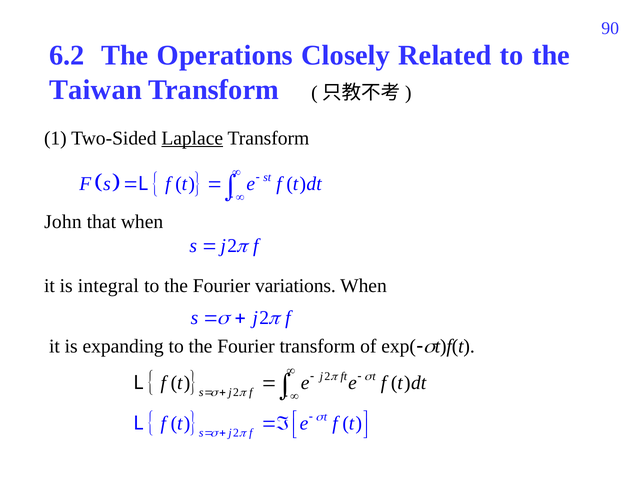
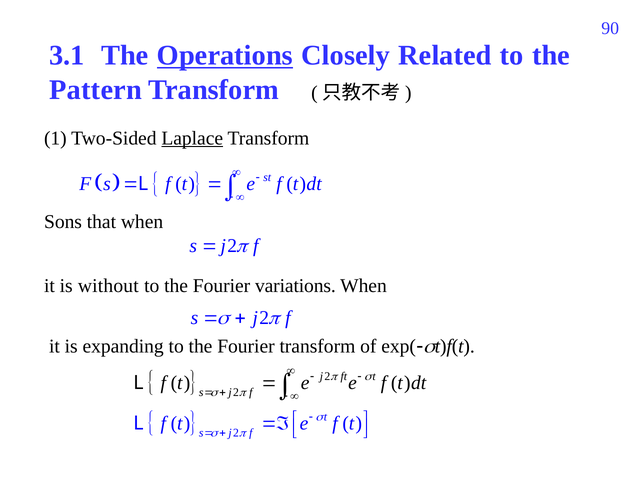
6.2: 6.2 -> 3.1 (67, 56)
Operations underline: none -> present (225, 56)
Taiwan: Taiwan -> Pattern (96, 90)
John: John -> Sons (63, 222)
integral: integral -> without (108, 286)
